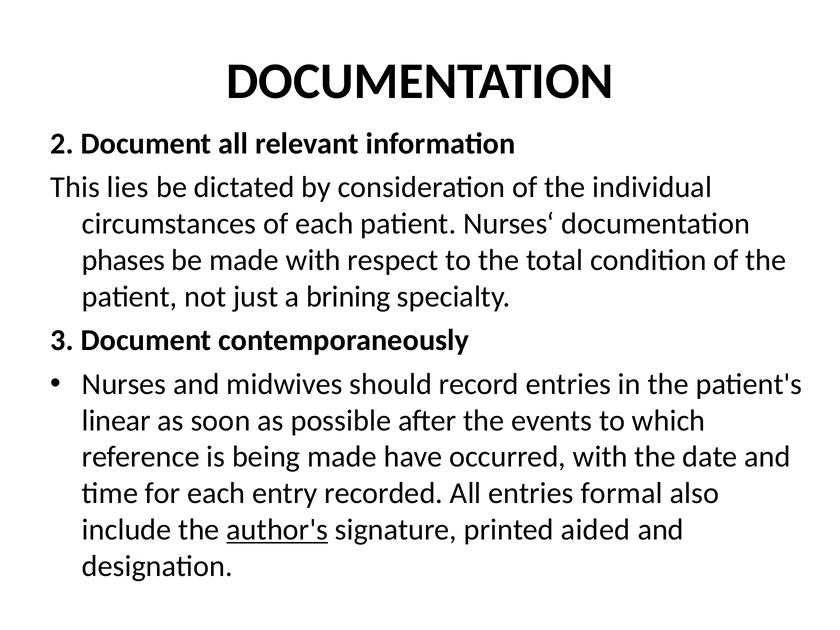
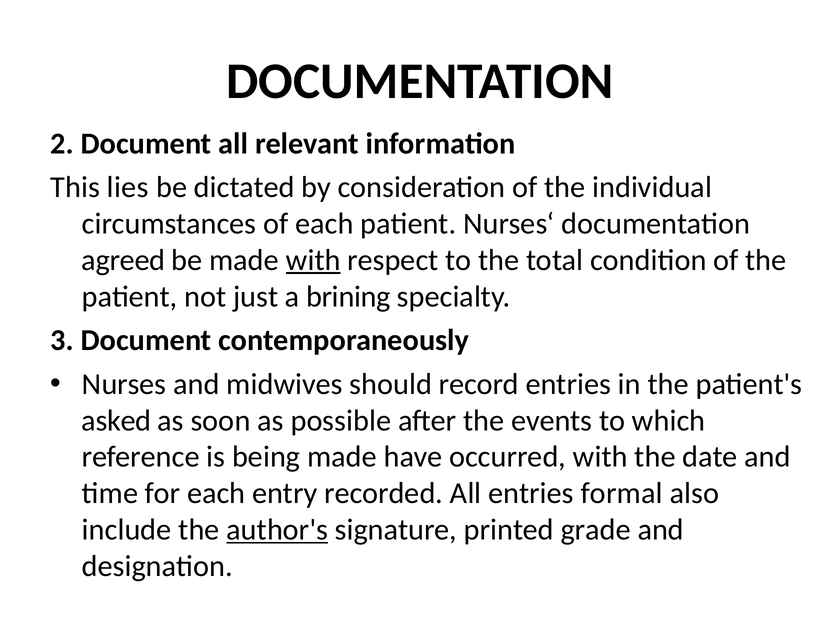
phases: phases -> agreed (123, 260)
with underline: none -> present (313, 260)
linear: linear -> asked (116, 421)
aided: aided -> grade (596, 530)
